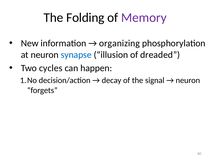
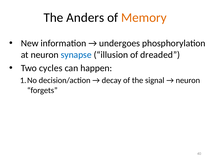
Folding: Folding -> Anders (85, 18)
Memory colour: purple -> orange (144, 18)
organizing: organizing -> undergoes (120, 43)
